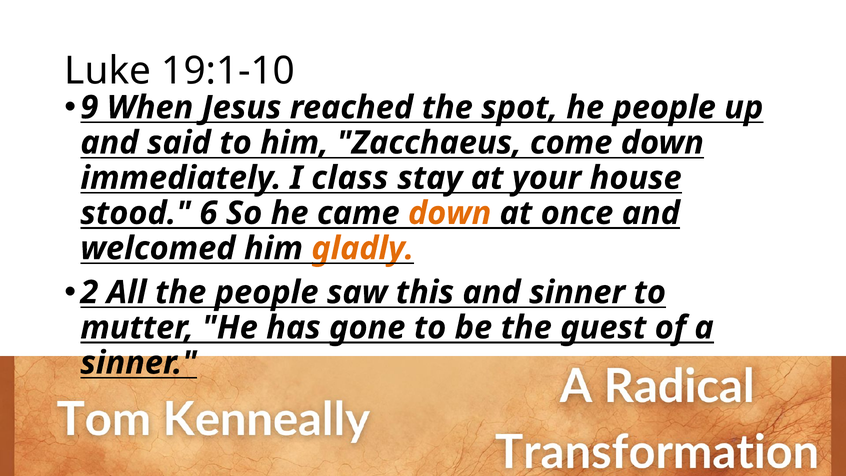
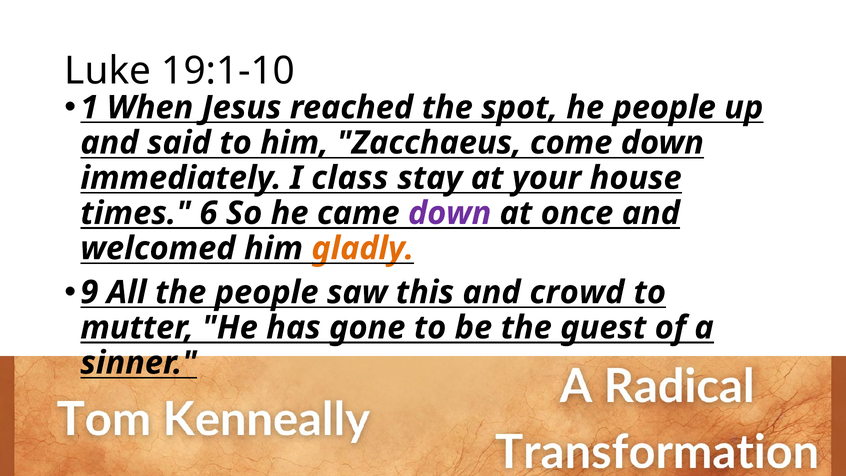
9: 9 -> 1 (89, 108)
stood: stood -> times (136, 213)
down colour: orange -> purple (450, 213)
2: 2 -> 9 (89, 292)
and sinner: sinner -> crowd (577, 292)
